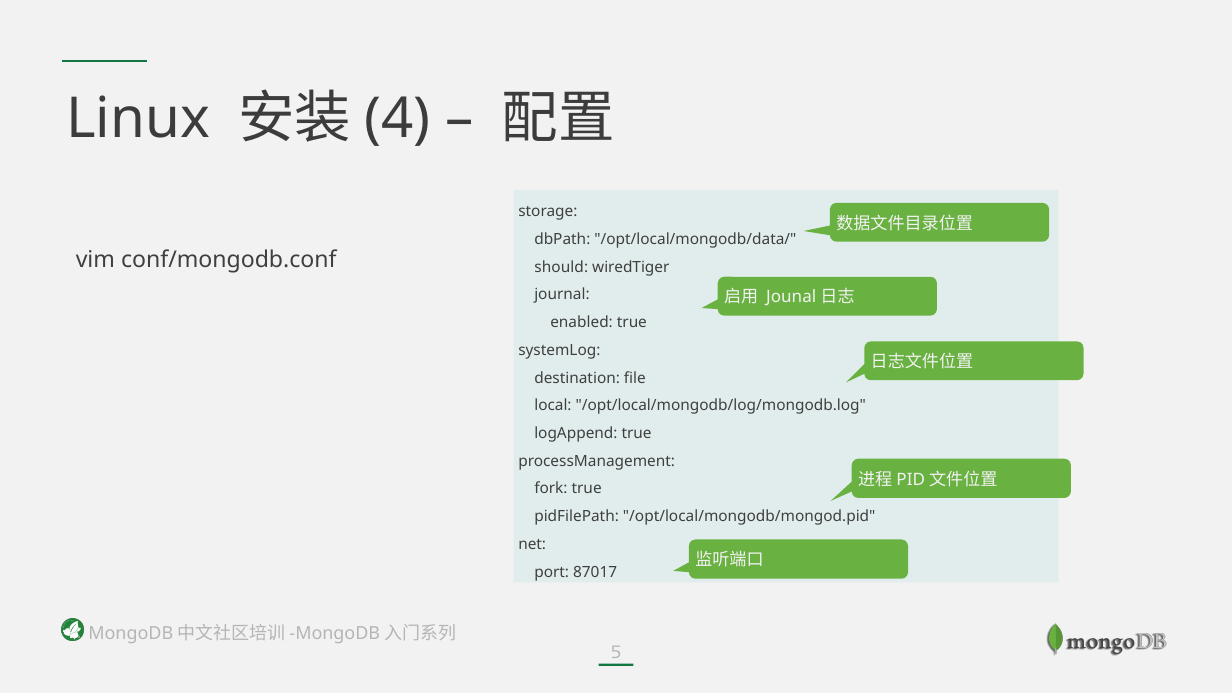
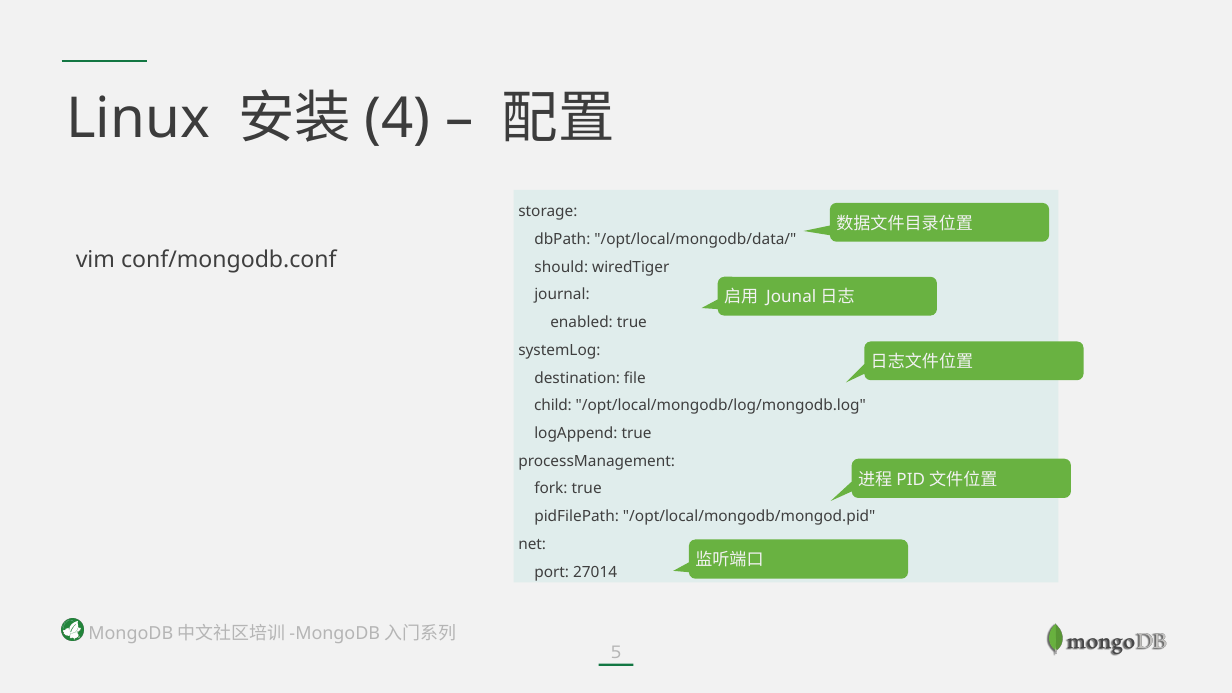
local: local -> child (553, 406)
87017: 87017 -> 27014 (595, 572)
